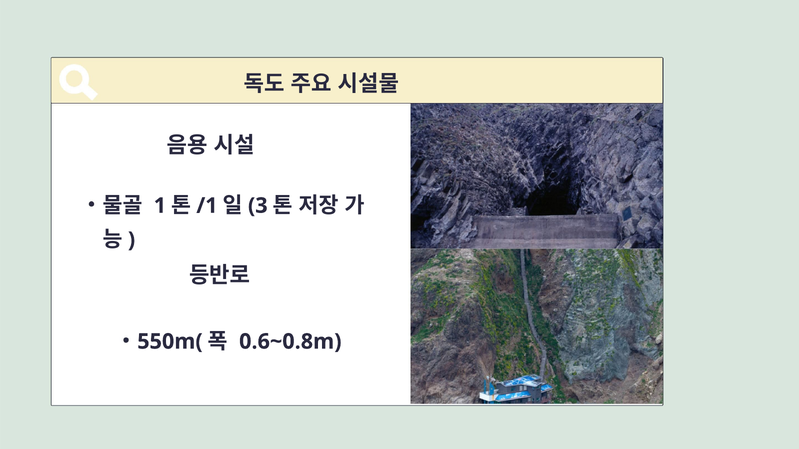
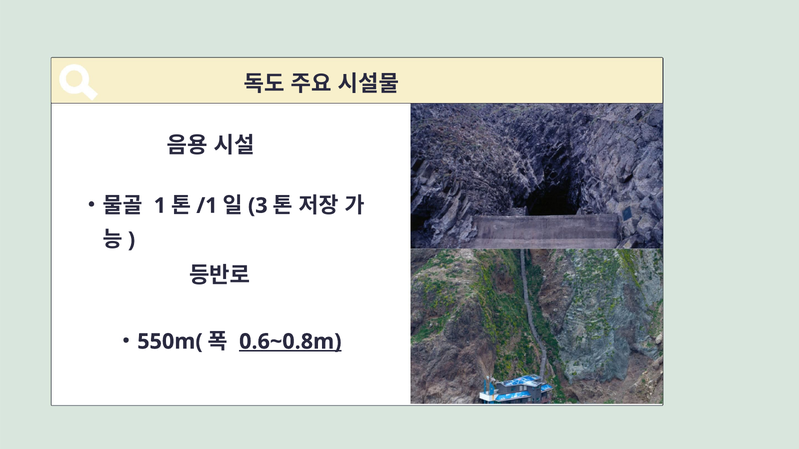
0.6~0.8m underline: none -> present (290, 341)
